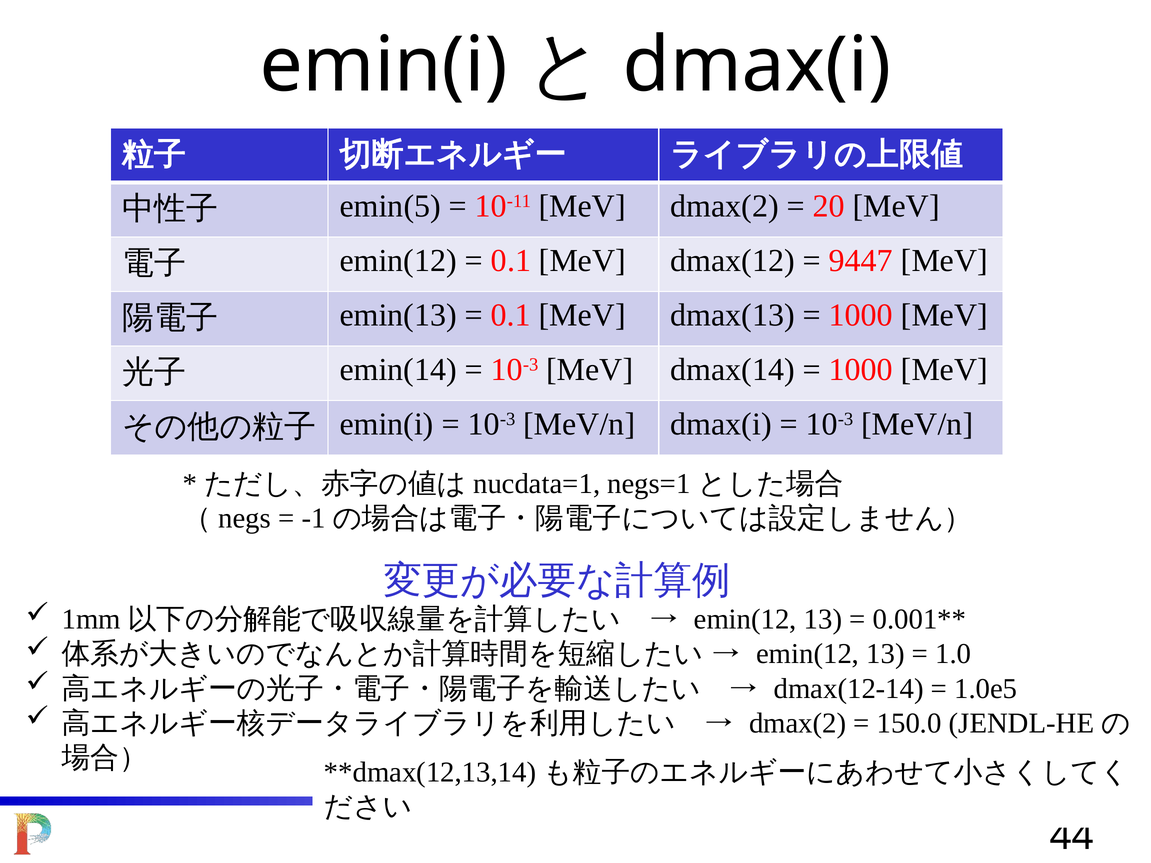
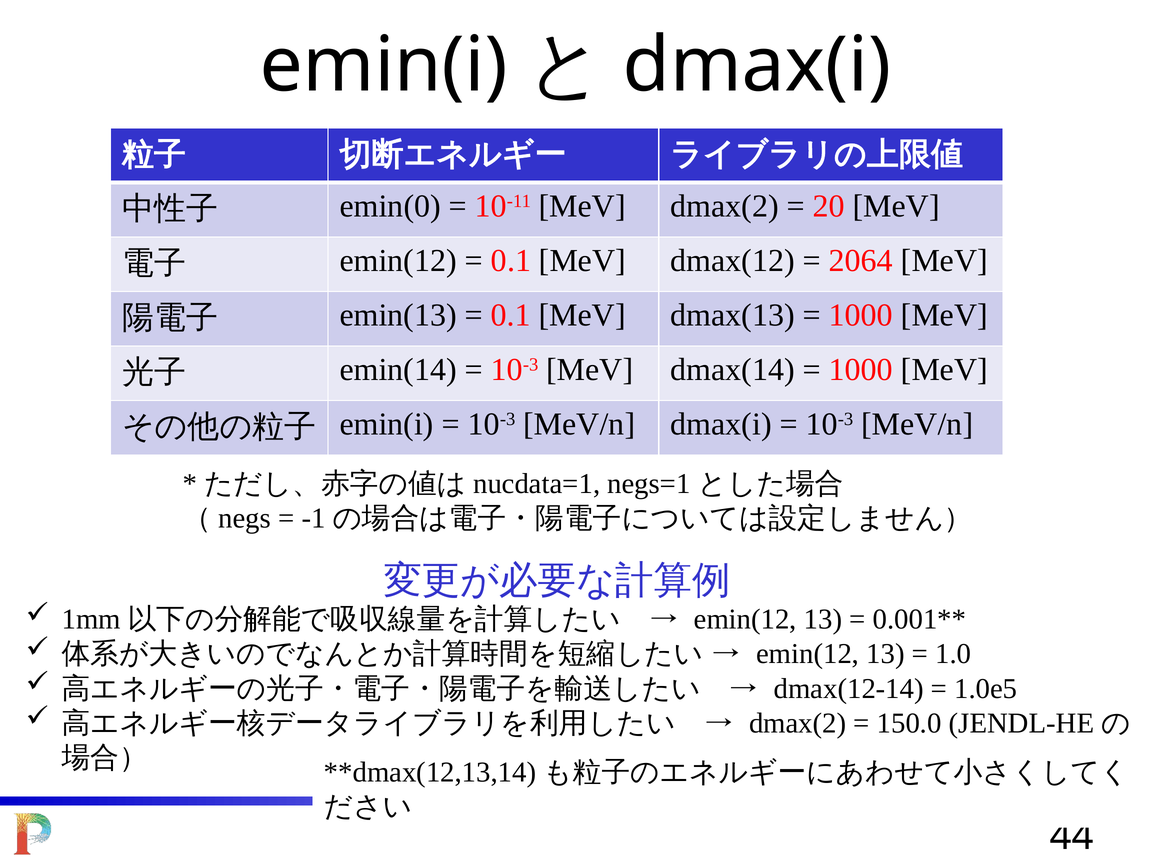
emin(5: emin(5 -> emin(0 (390, 206)
9447: 9447 -> 2064 (861, 261)
